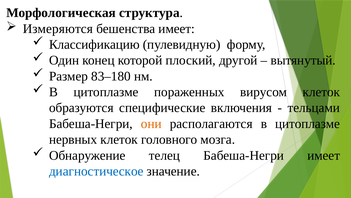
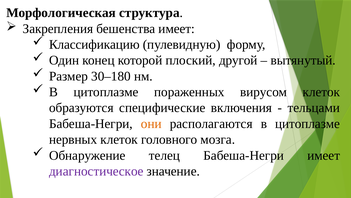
Измеряются: Измеряются -> Закрепления (58, 29)
83–180: 83–180 -> 30–180 (111, 76)
диагностическое colour: blue -> purple (96, 171)
